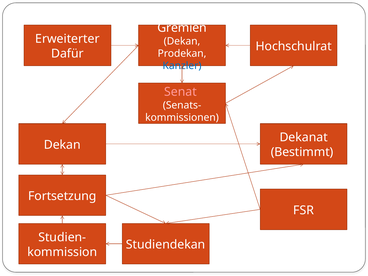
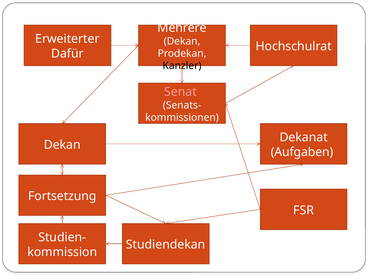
Gremien: Gremien -> Mehrere (182, 28)
Kanzler colour: blue -> black (182, 66)
Bestimmt: Bestimmt -> Aufgaben (302, 152)
